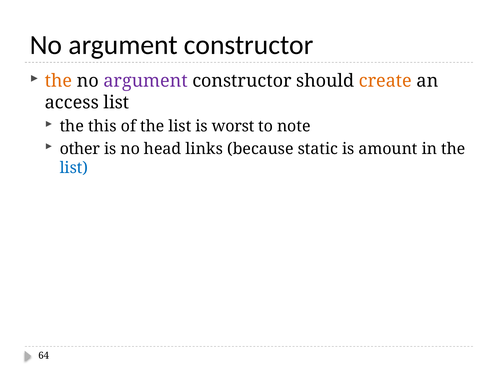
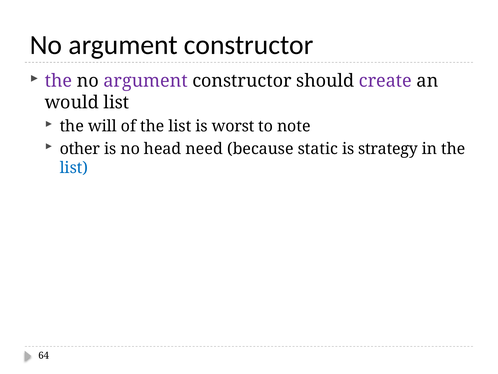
the colour: orange -> purple (58, 81)
create colour: orange -> purple (385, 81)
access: access -> would (72, 103)
this: this -> will (102, 126)
links: links -> need (204, 149)
amount: amount -> strategy (388, 149)
